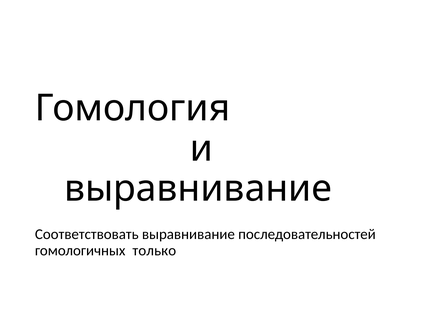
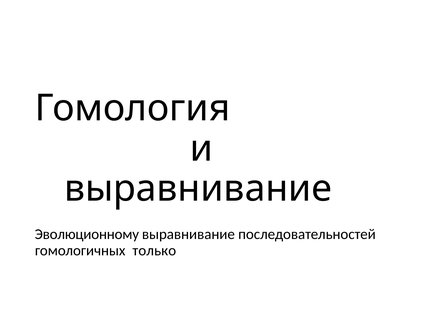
Соответствовать: Соответствовать -> Эволюционному (87, 235)
